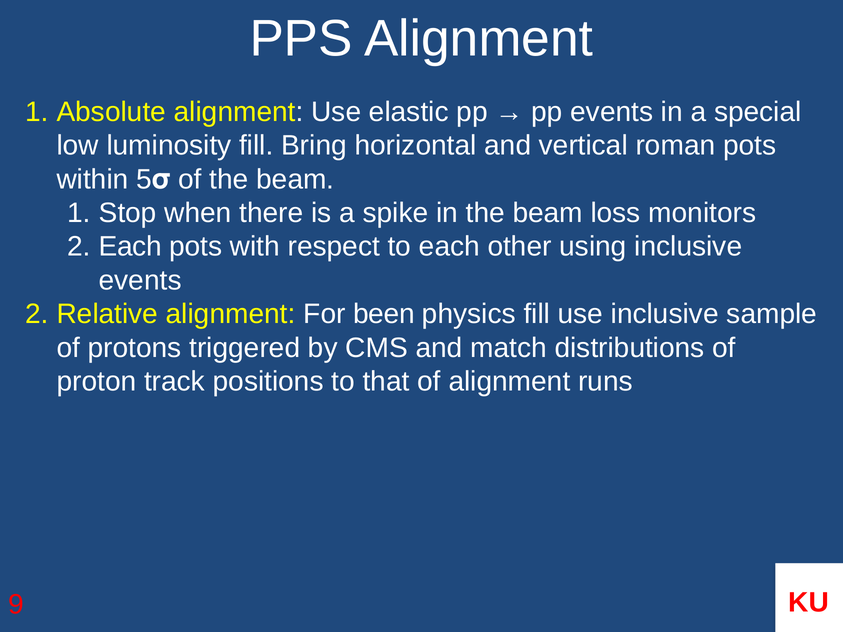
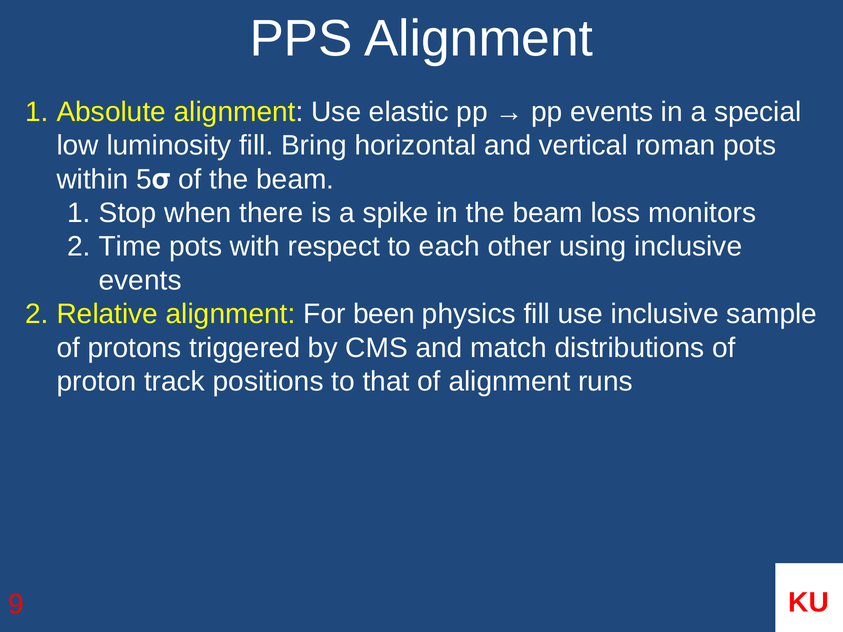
Each: Each -> Time (130, 247)
